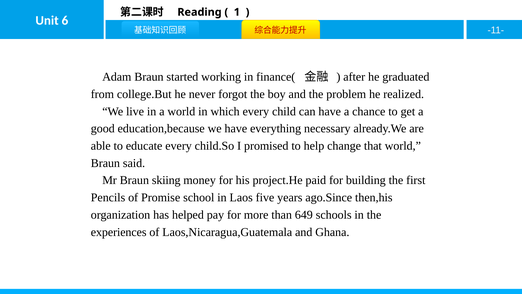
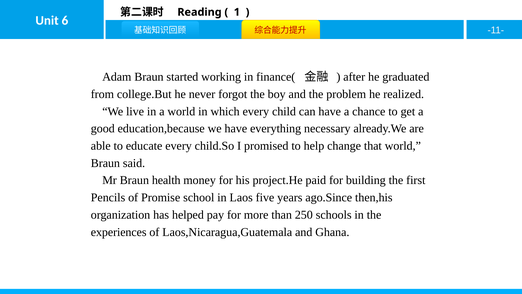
skiing: skiing -> health (166, 180)
649: 649 -> 250 (304, 215)
